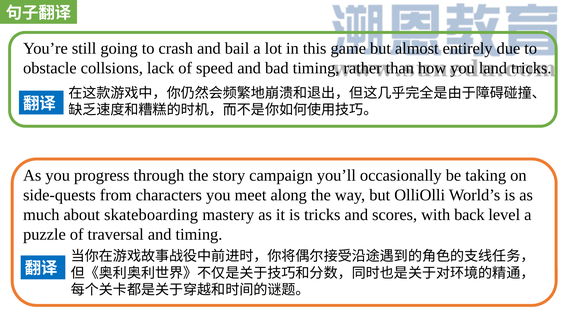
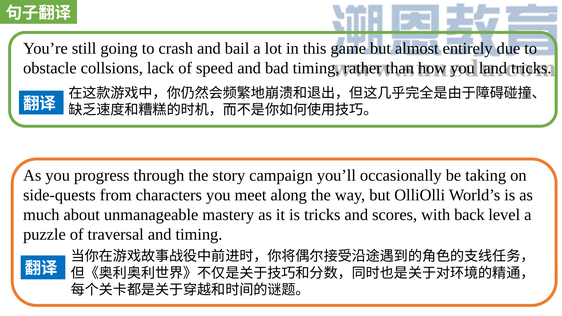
skateboarding: skateboarding -> unmanageable (151, 215)
